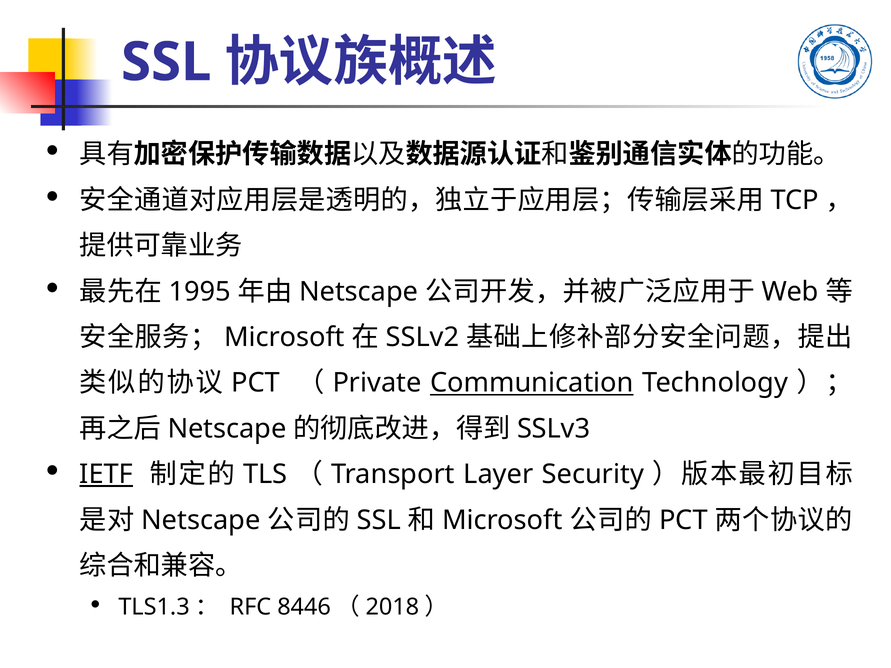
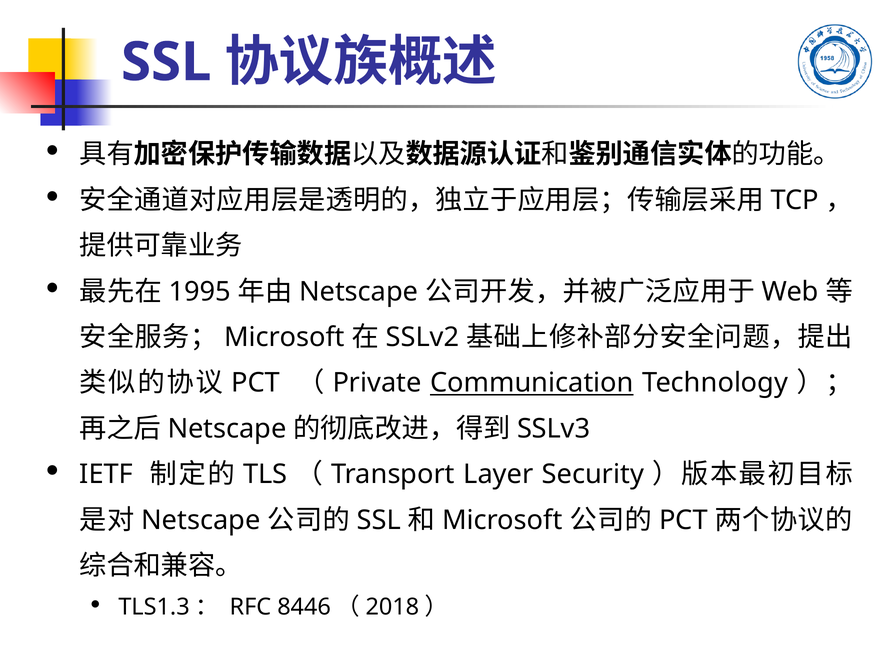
IETF underline: present -> none (106, 475)
